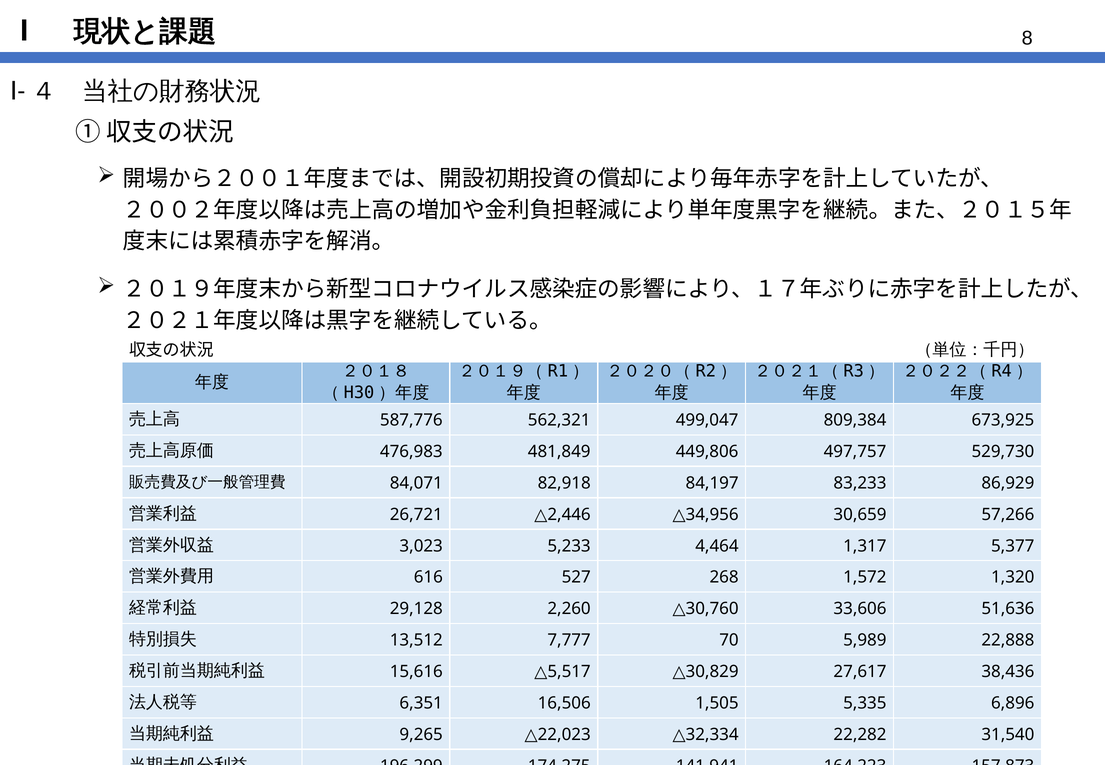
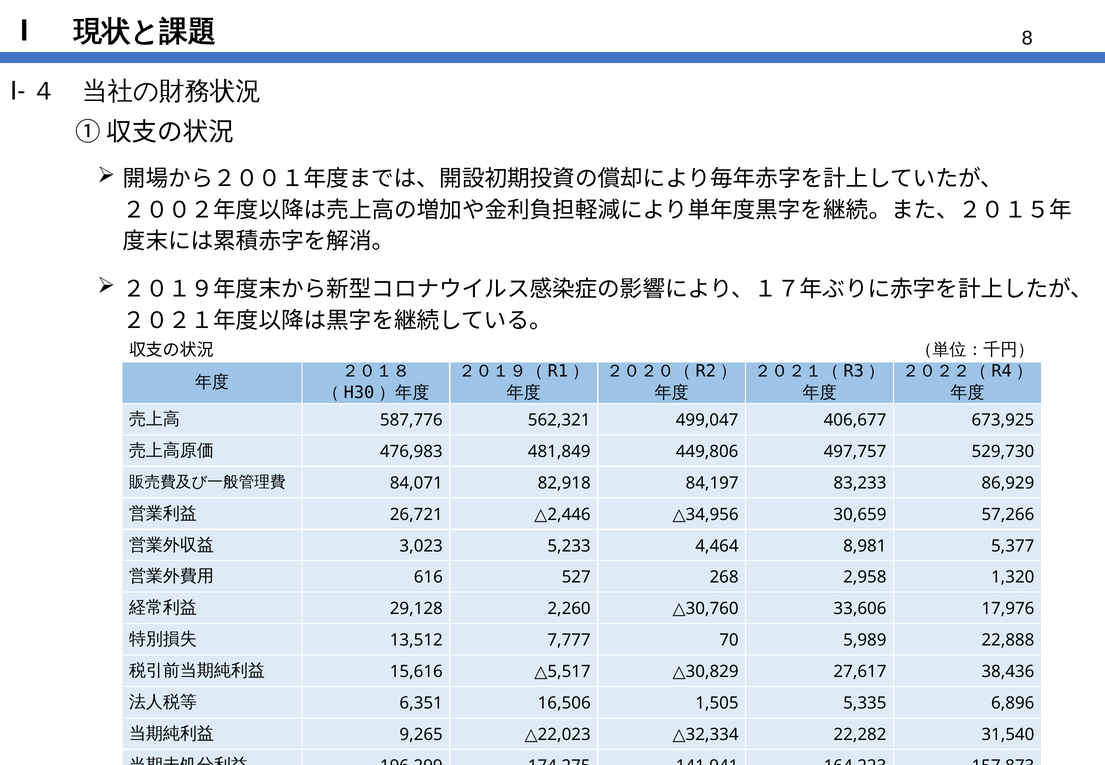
809,384: 809,384 -> 406,677 (855, 420)
1,317: 1,317 -> 8,981 (865, 546)
1,572: 1,572 -> 2,958 (865, 577)
51,636: 51,636 -> 17,976 (1008, 609)
